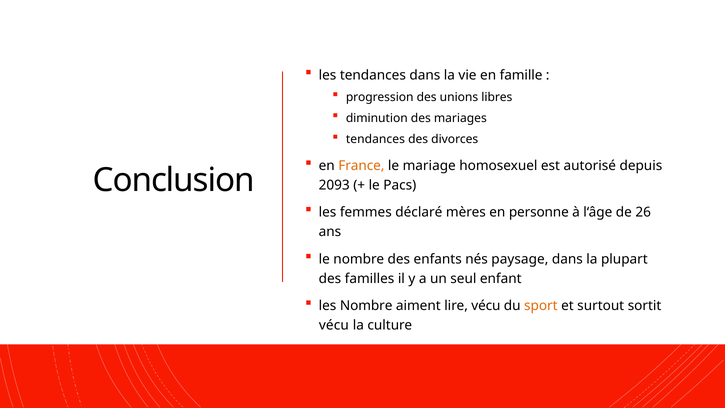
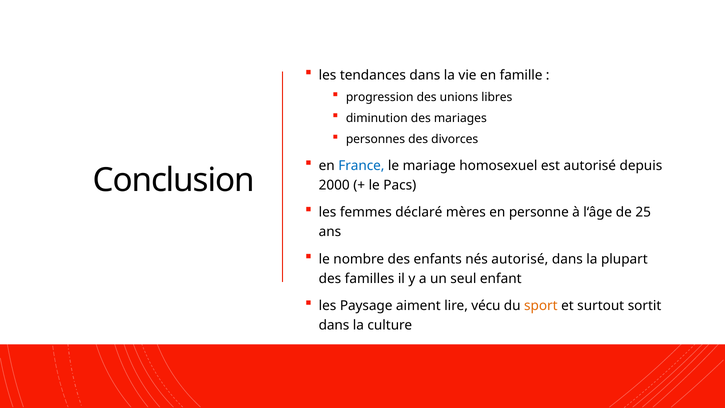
tendances: tendances -> personnes (375, 139)
France colour: orange -> blue (361, 166)
2093: 2093 -> 2000 (334, 185)
26: 26 -> 25 (643, 212)
nés paysage: paysage -> autorisé (520, 259)
les Nombre: Nombre -> Paysage (366, 306)
vécu: vécu -> dans (334, 325)
